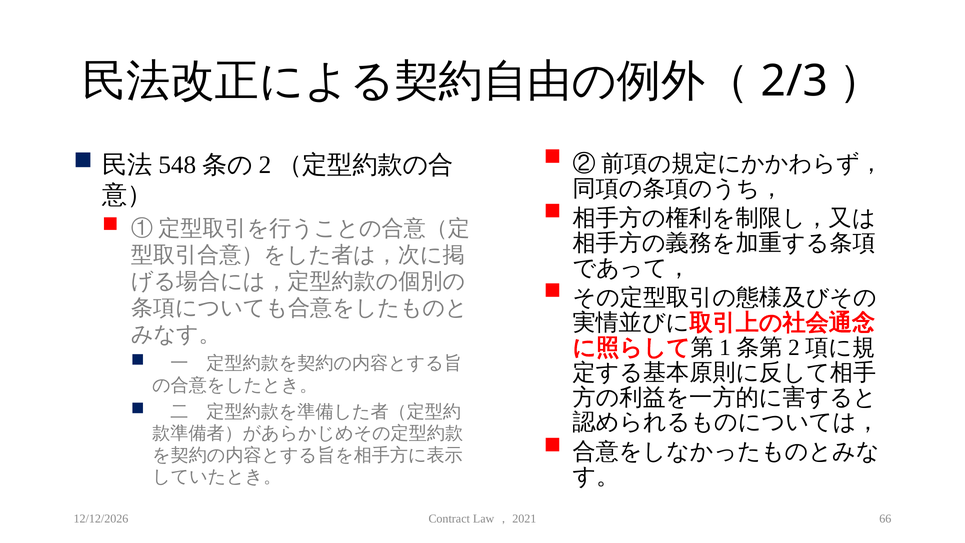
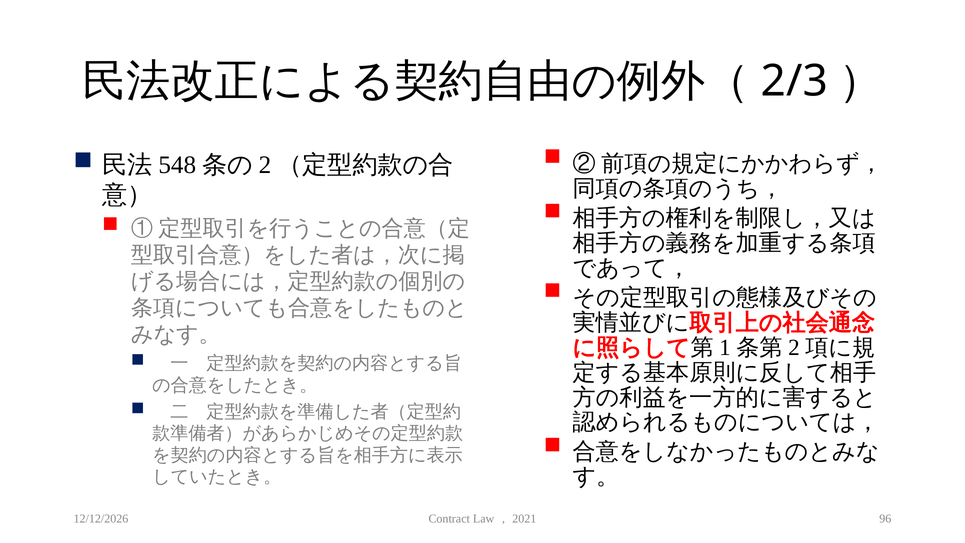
66: 66 -> 96 (885, 518)
